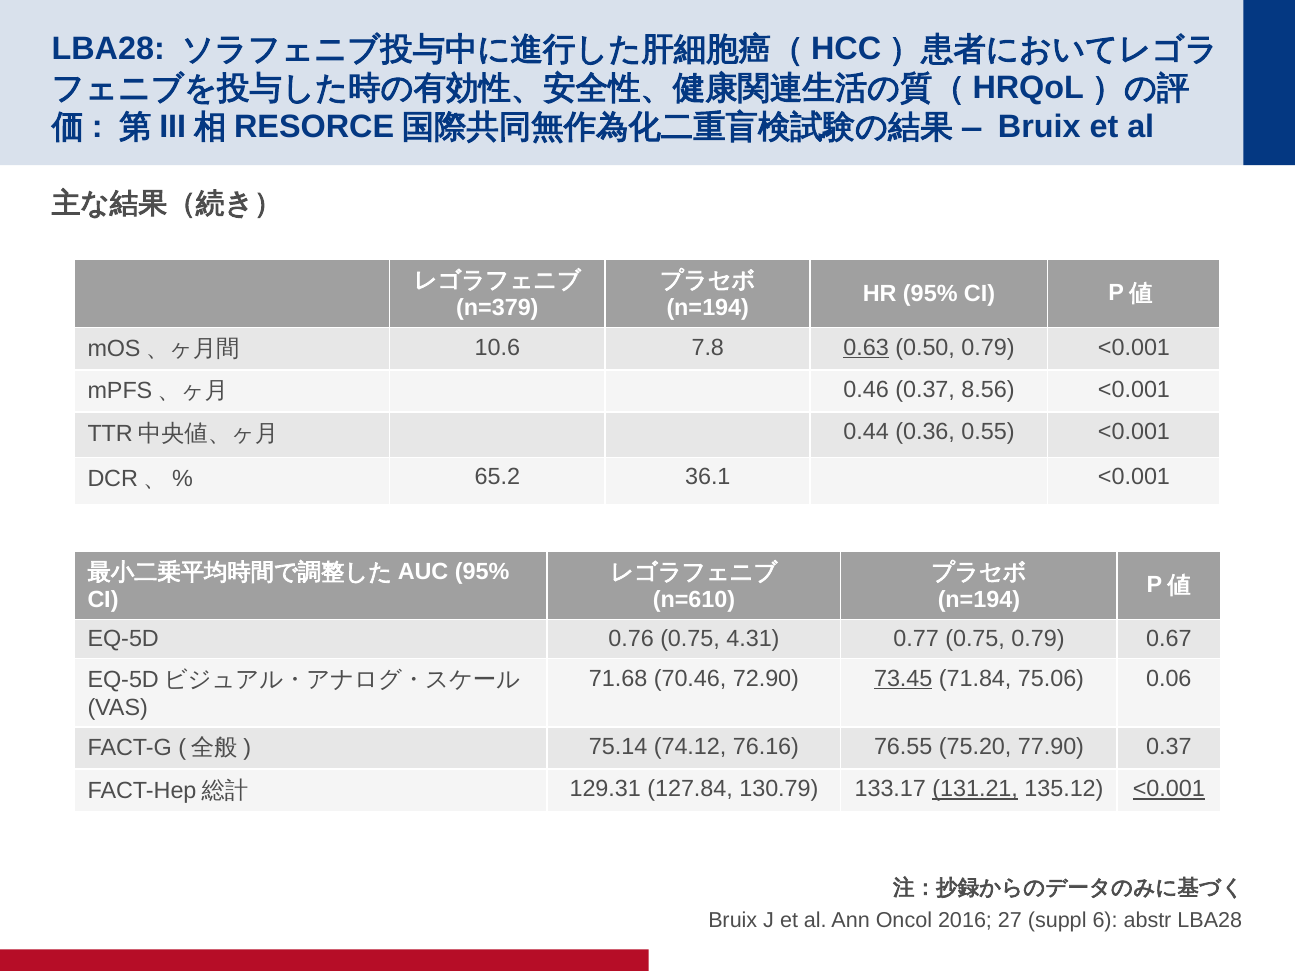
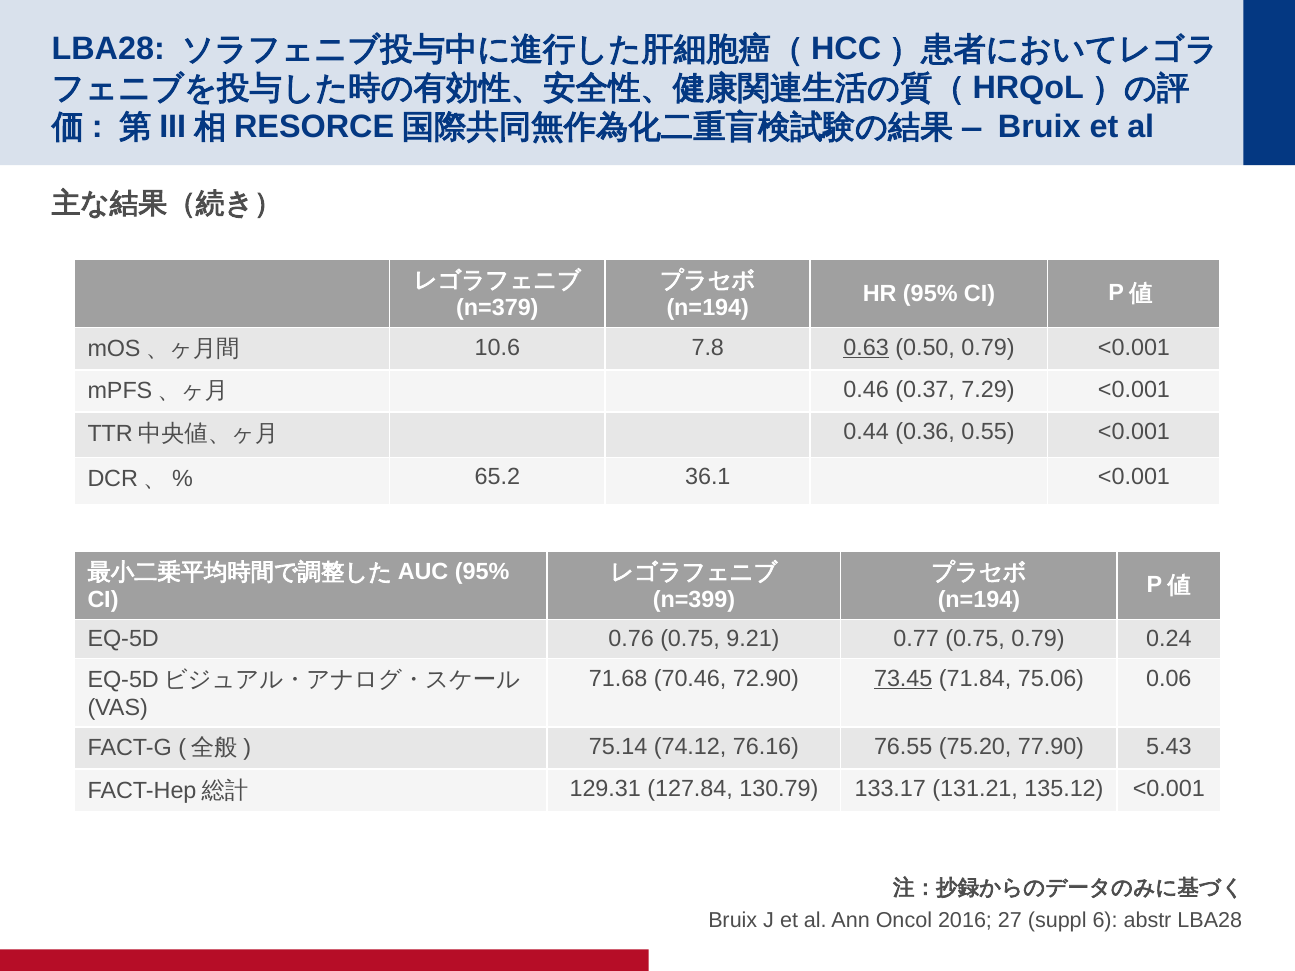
8.56: 8.56 -> 7.29 (988, 390)
n=610: n=610 -> n=399 (694, 600)
4.31: 4.31 -> 9.21 (753, 639)
0.67: 0.67 -> 0.24 (1169, 639)
77.90 0.37: 0.37 -> 5.43 (1169, 747)
131.21 underline: present -> none (975, 789)
<0.001 underline: present -> none (1169, 789)
